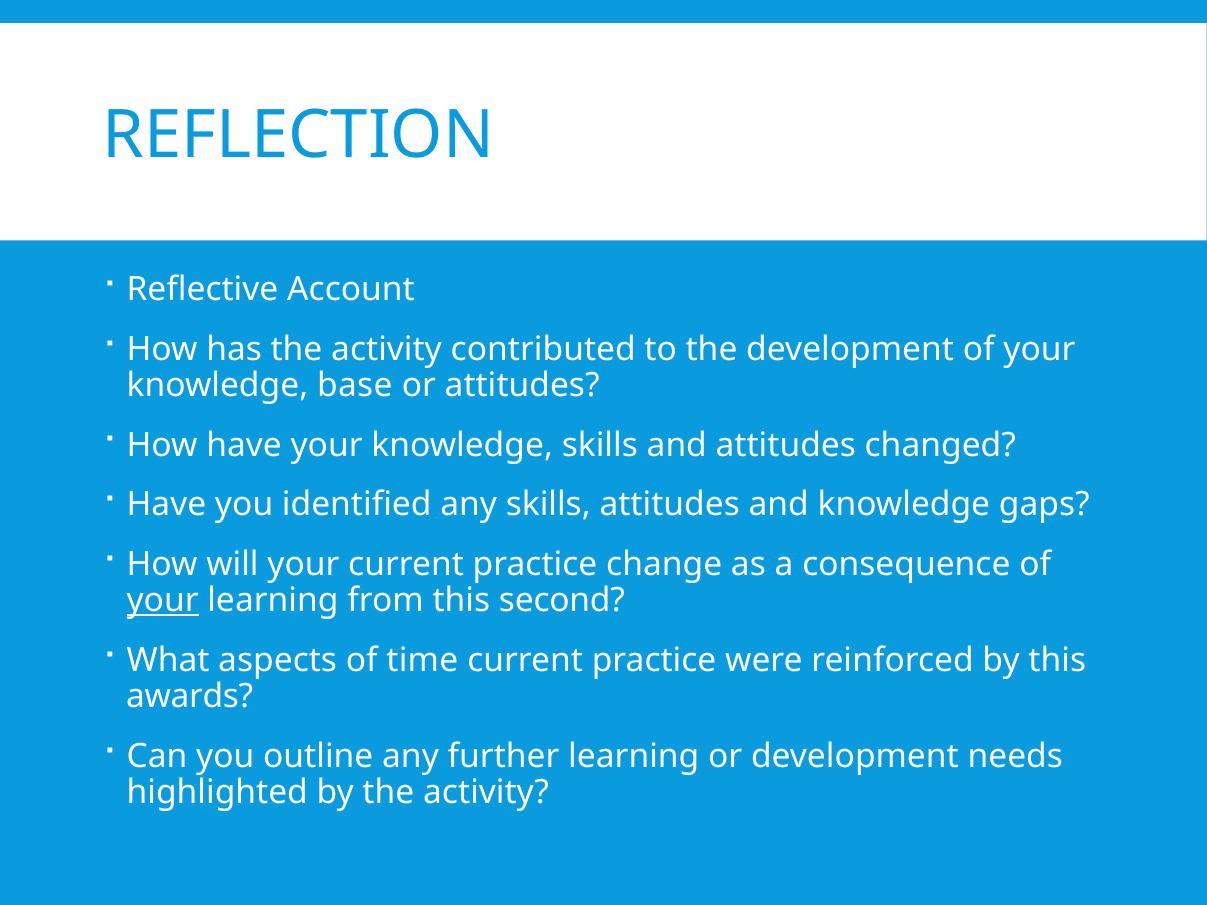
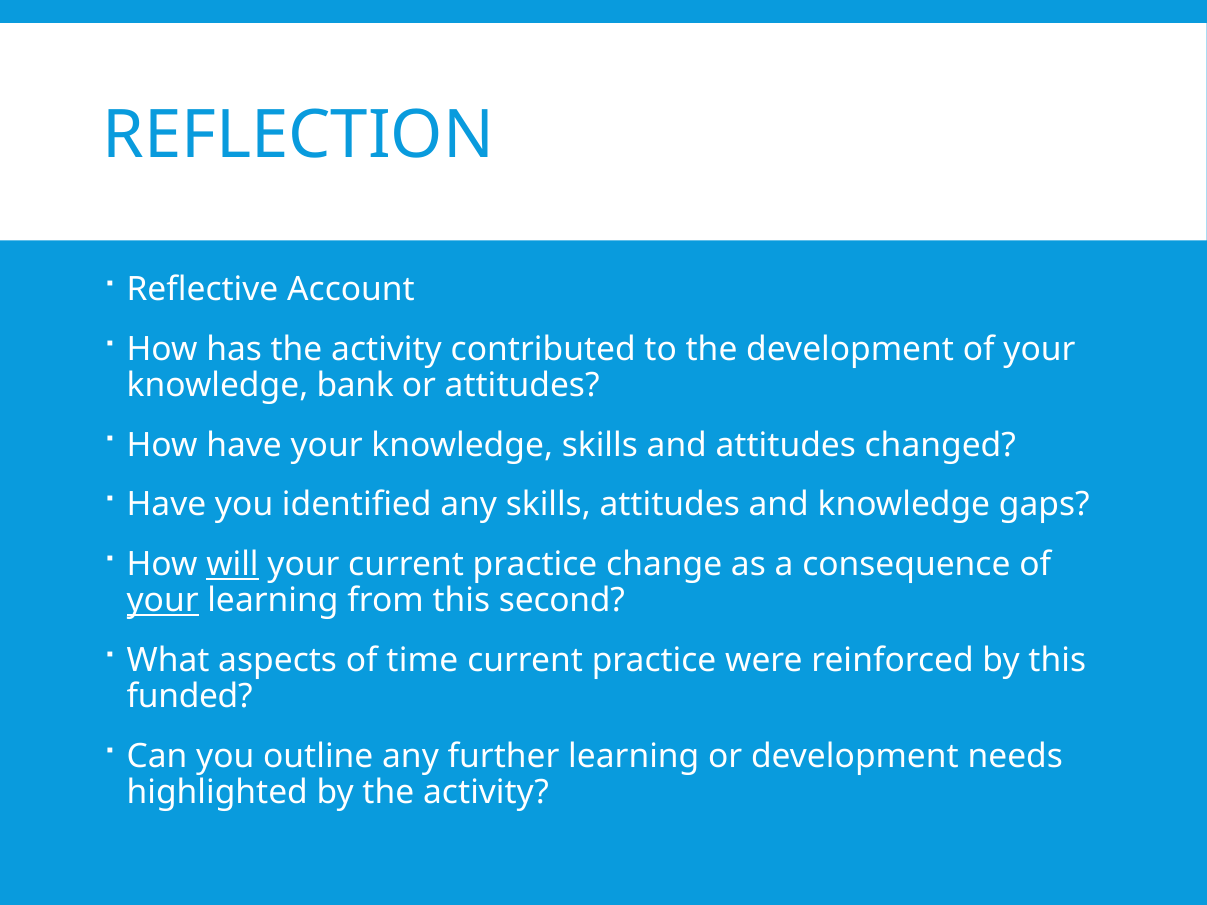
base: base -> bank (355, 385)
will underline: none -> present (232, 564)
awards: awards -> funded (190, 697)
